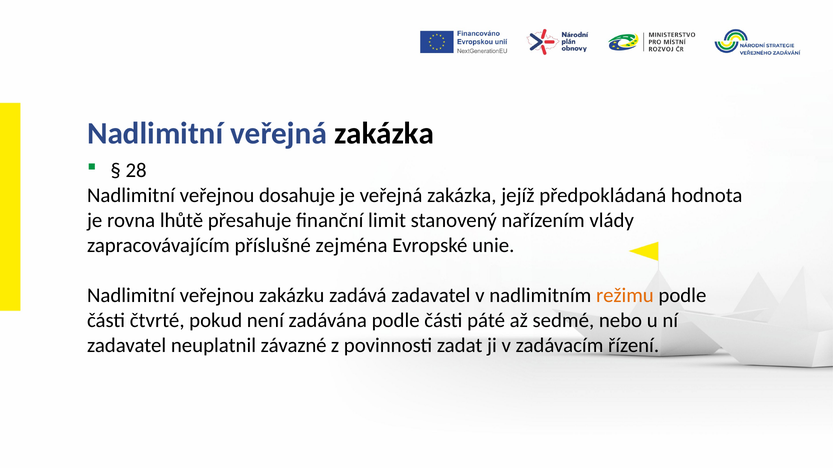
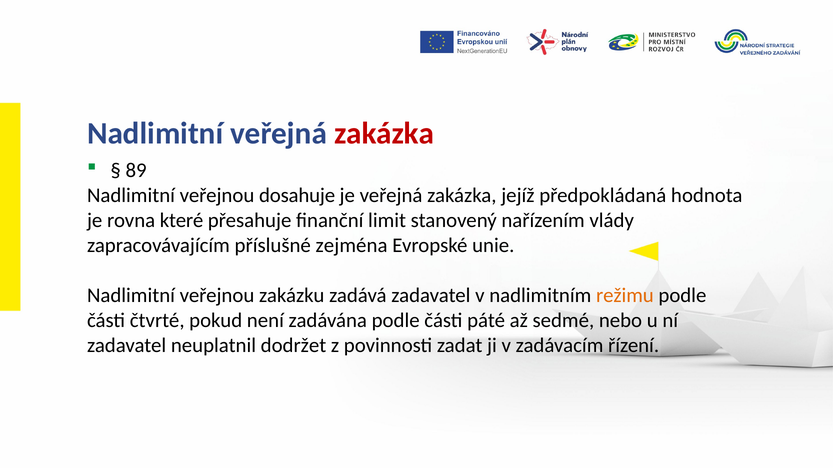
zakázka colour: black -> red (384, 134)
28: 28 -> 89 (136, 171)
lhůtě: lhůtě -> které (182, 221)
závazné: závazné -> dodržet (293, 346)
